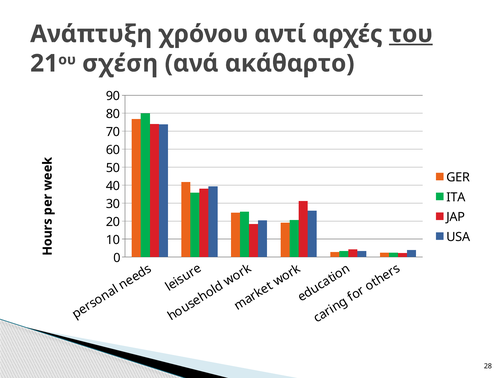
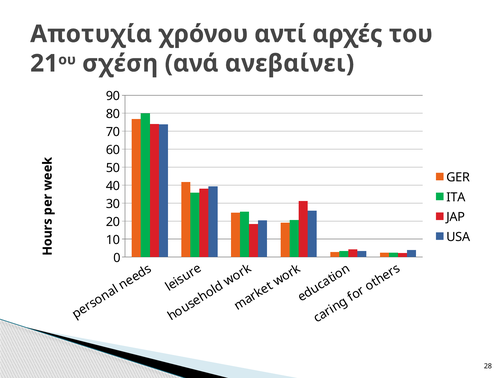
Ανάπτυξη: Ανάπτυξη -> Αποτυχία (91, 34)
του underline: present -> none (411, 34)
ακάθαρτο: ακάθαρτο -> ανεβαίνει (290, 63)
